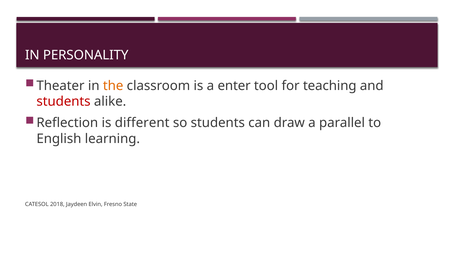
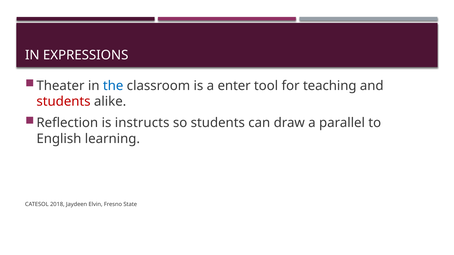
PERSONALITY: PERSONALITY -> EXPRESSIONS (86, 55)
the colour: orange -> blue (113, 86)
different: different -> instructs (142, 123)
